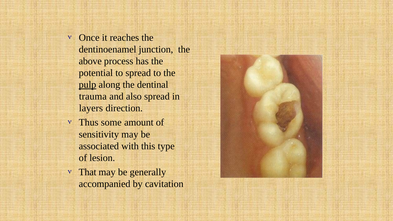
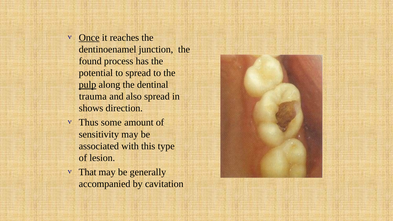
Once underline: none -> present (89, 38)
above: above -> found (90, 61)
layers: layers -> shows (91, 108)
